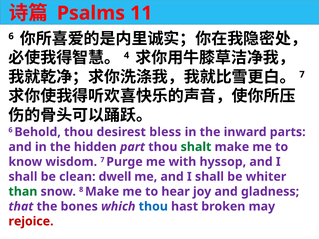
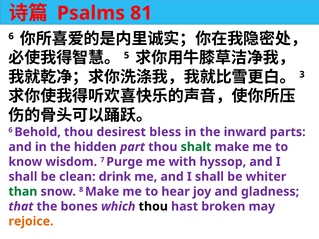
11: 11 -> 81 (141, 13)
4: 4 -> 5 (127, 55)
7: 7 -> 3 (302, 75)
dwell: dwell -> drink (115, 177)
thou colour: blue -> black (153, 207)
rejoice colour: red -> orange (31, 222)
